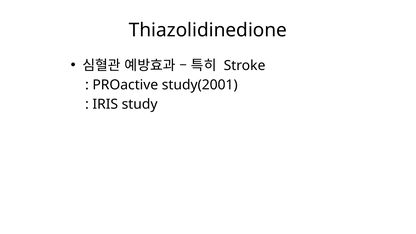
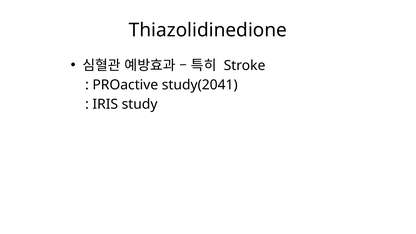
study(2001: study(2001 -> study(2041 (200, 85)
